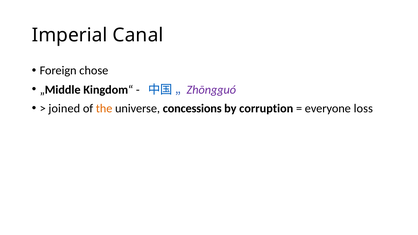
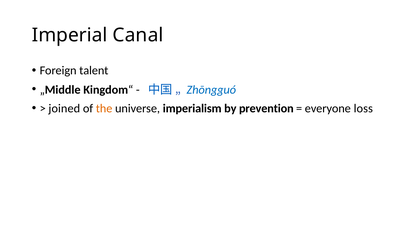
chose: chose -> talent (94, 71)
Zhōngguó colour: purple -> blue (211, 90)
concessions: concessions -> imperialism (192, 108)
corruption: corruption -> prevention (266, 108)
